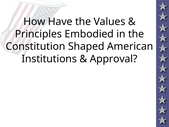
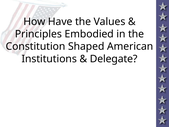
Approval: Approval -> Delegate (114, 59)
